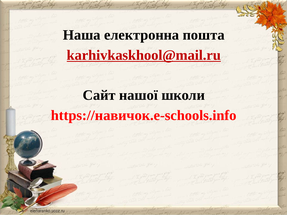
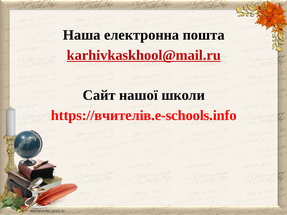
https://навичок.e-schools.info: https://навичок.e-schools.info -> https://вчителів.e-schools.info (144, 115)
